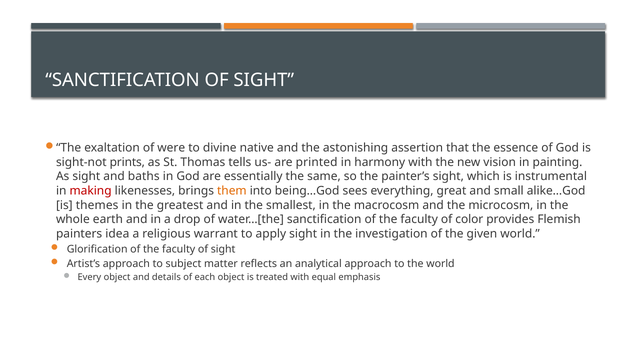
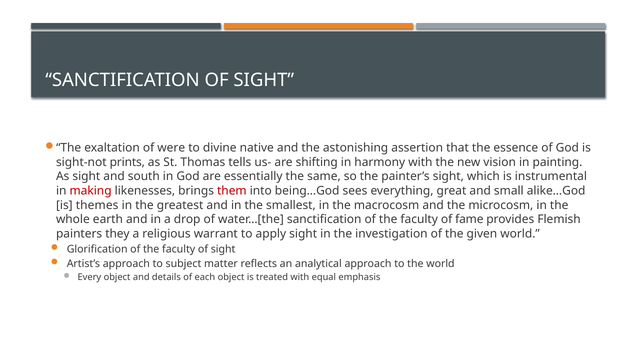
printed: printed -> shifting (317, 162)
baths: baths -> south (144, 177)
them colour: orange -> red (232, 191)
color: color -> fame (469, 220)
idea: idea -> they (117, 234)
